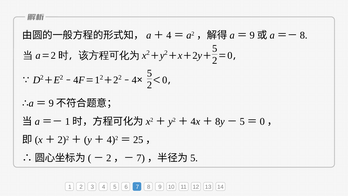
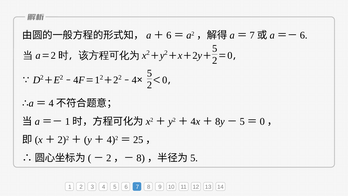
4: 4 -> 6 (169, 35)
9: 9 -> 7 (252, 35)
8: 8 -> 6 (304, 35)
9: 9 -> 4 (51, 103)
7: 7 -> 8 (141, 158)
